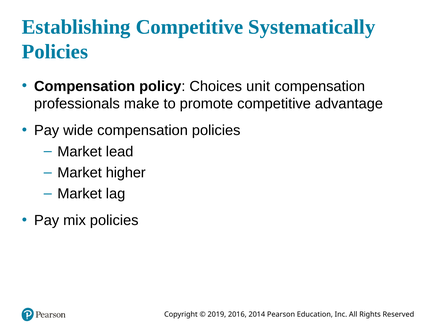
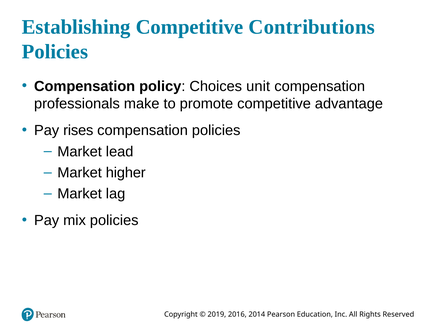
Systematically: Systematically -> Contributions (312, 27)
wide: wide -> rises (78, 130)
